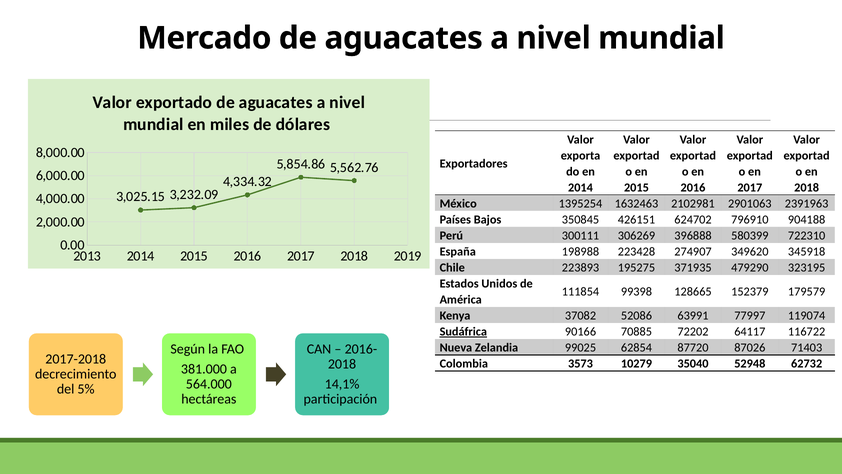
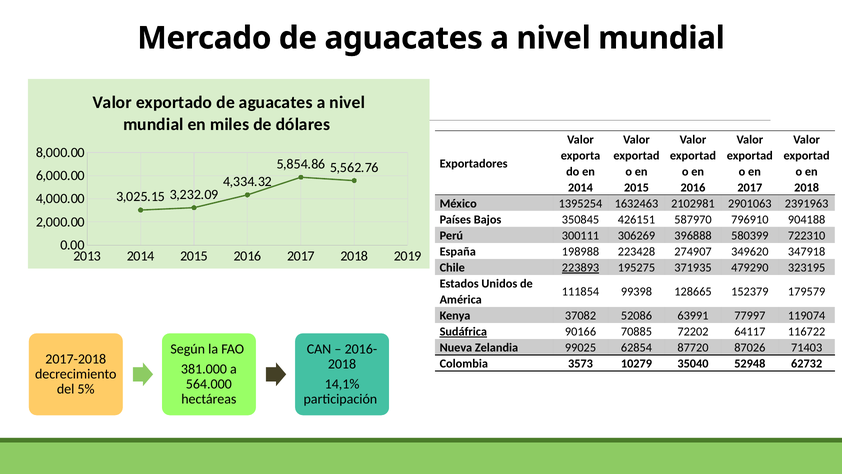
624702: 624702 -> 587970 (693, 219)
345918: 345918 -> 347918 (807, 251)
223893 underline: none -> present (581, 267)
